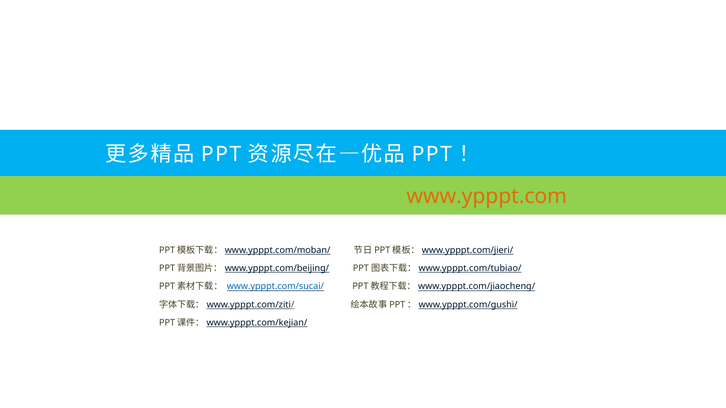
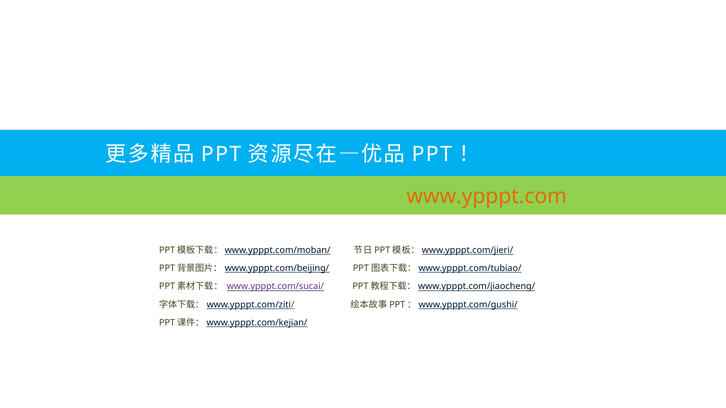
www.ypppt.com/sucai/ colour: blue -> purple (275, 287)
